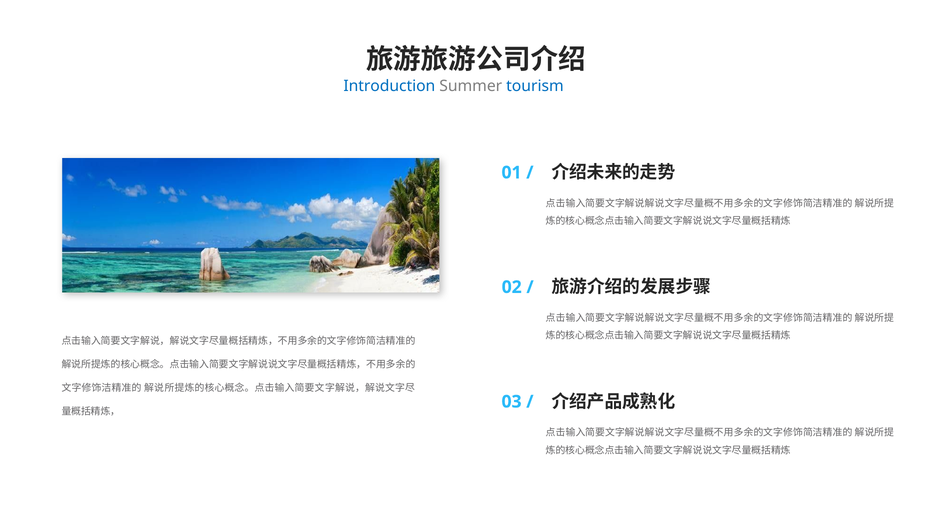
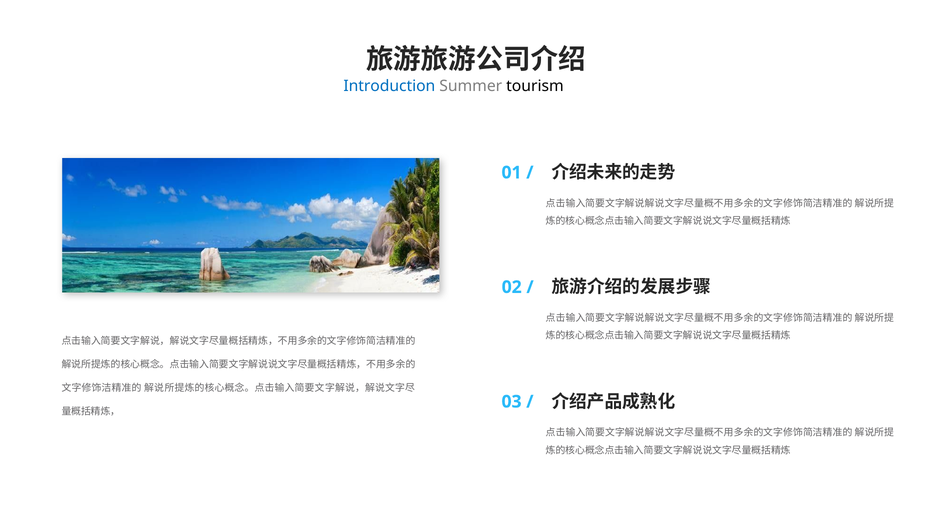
tourism colour: blue -> black (535, 86)
